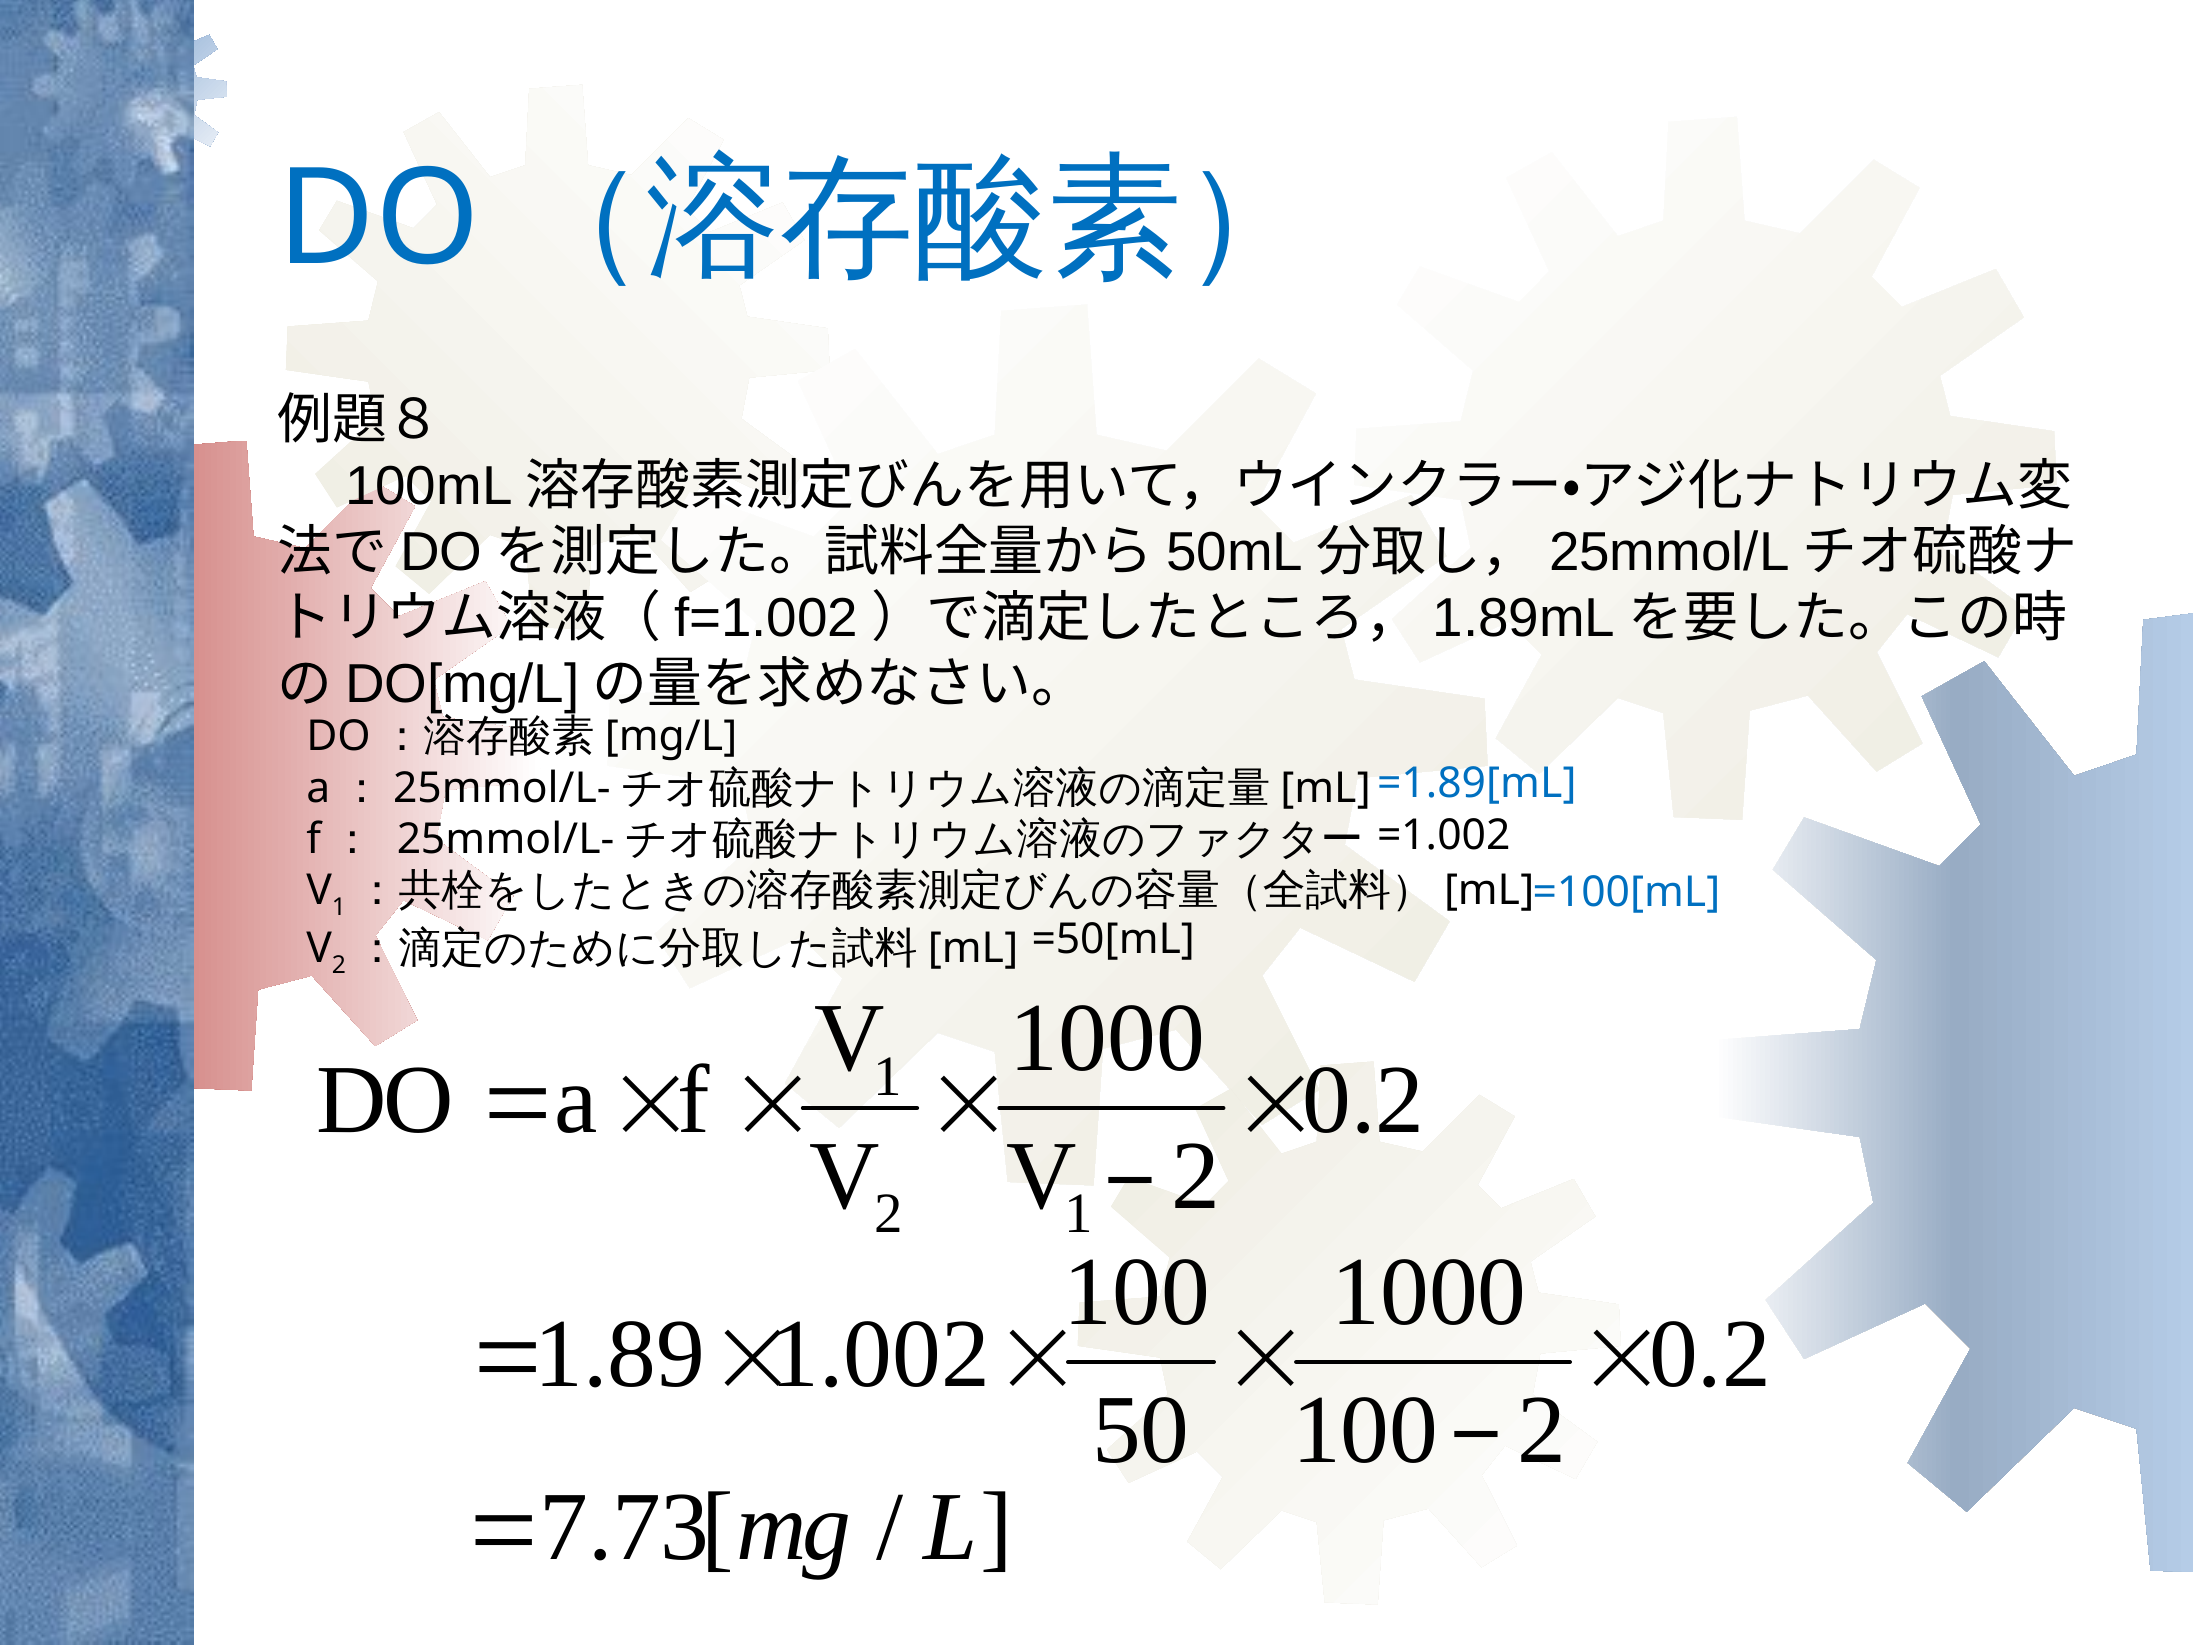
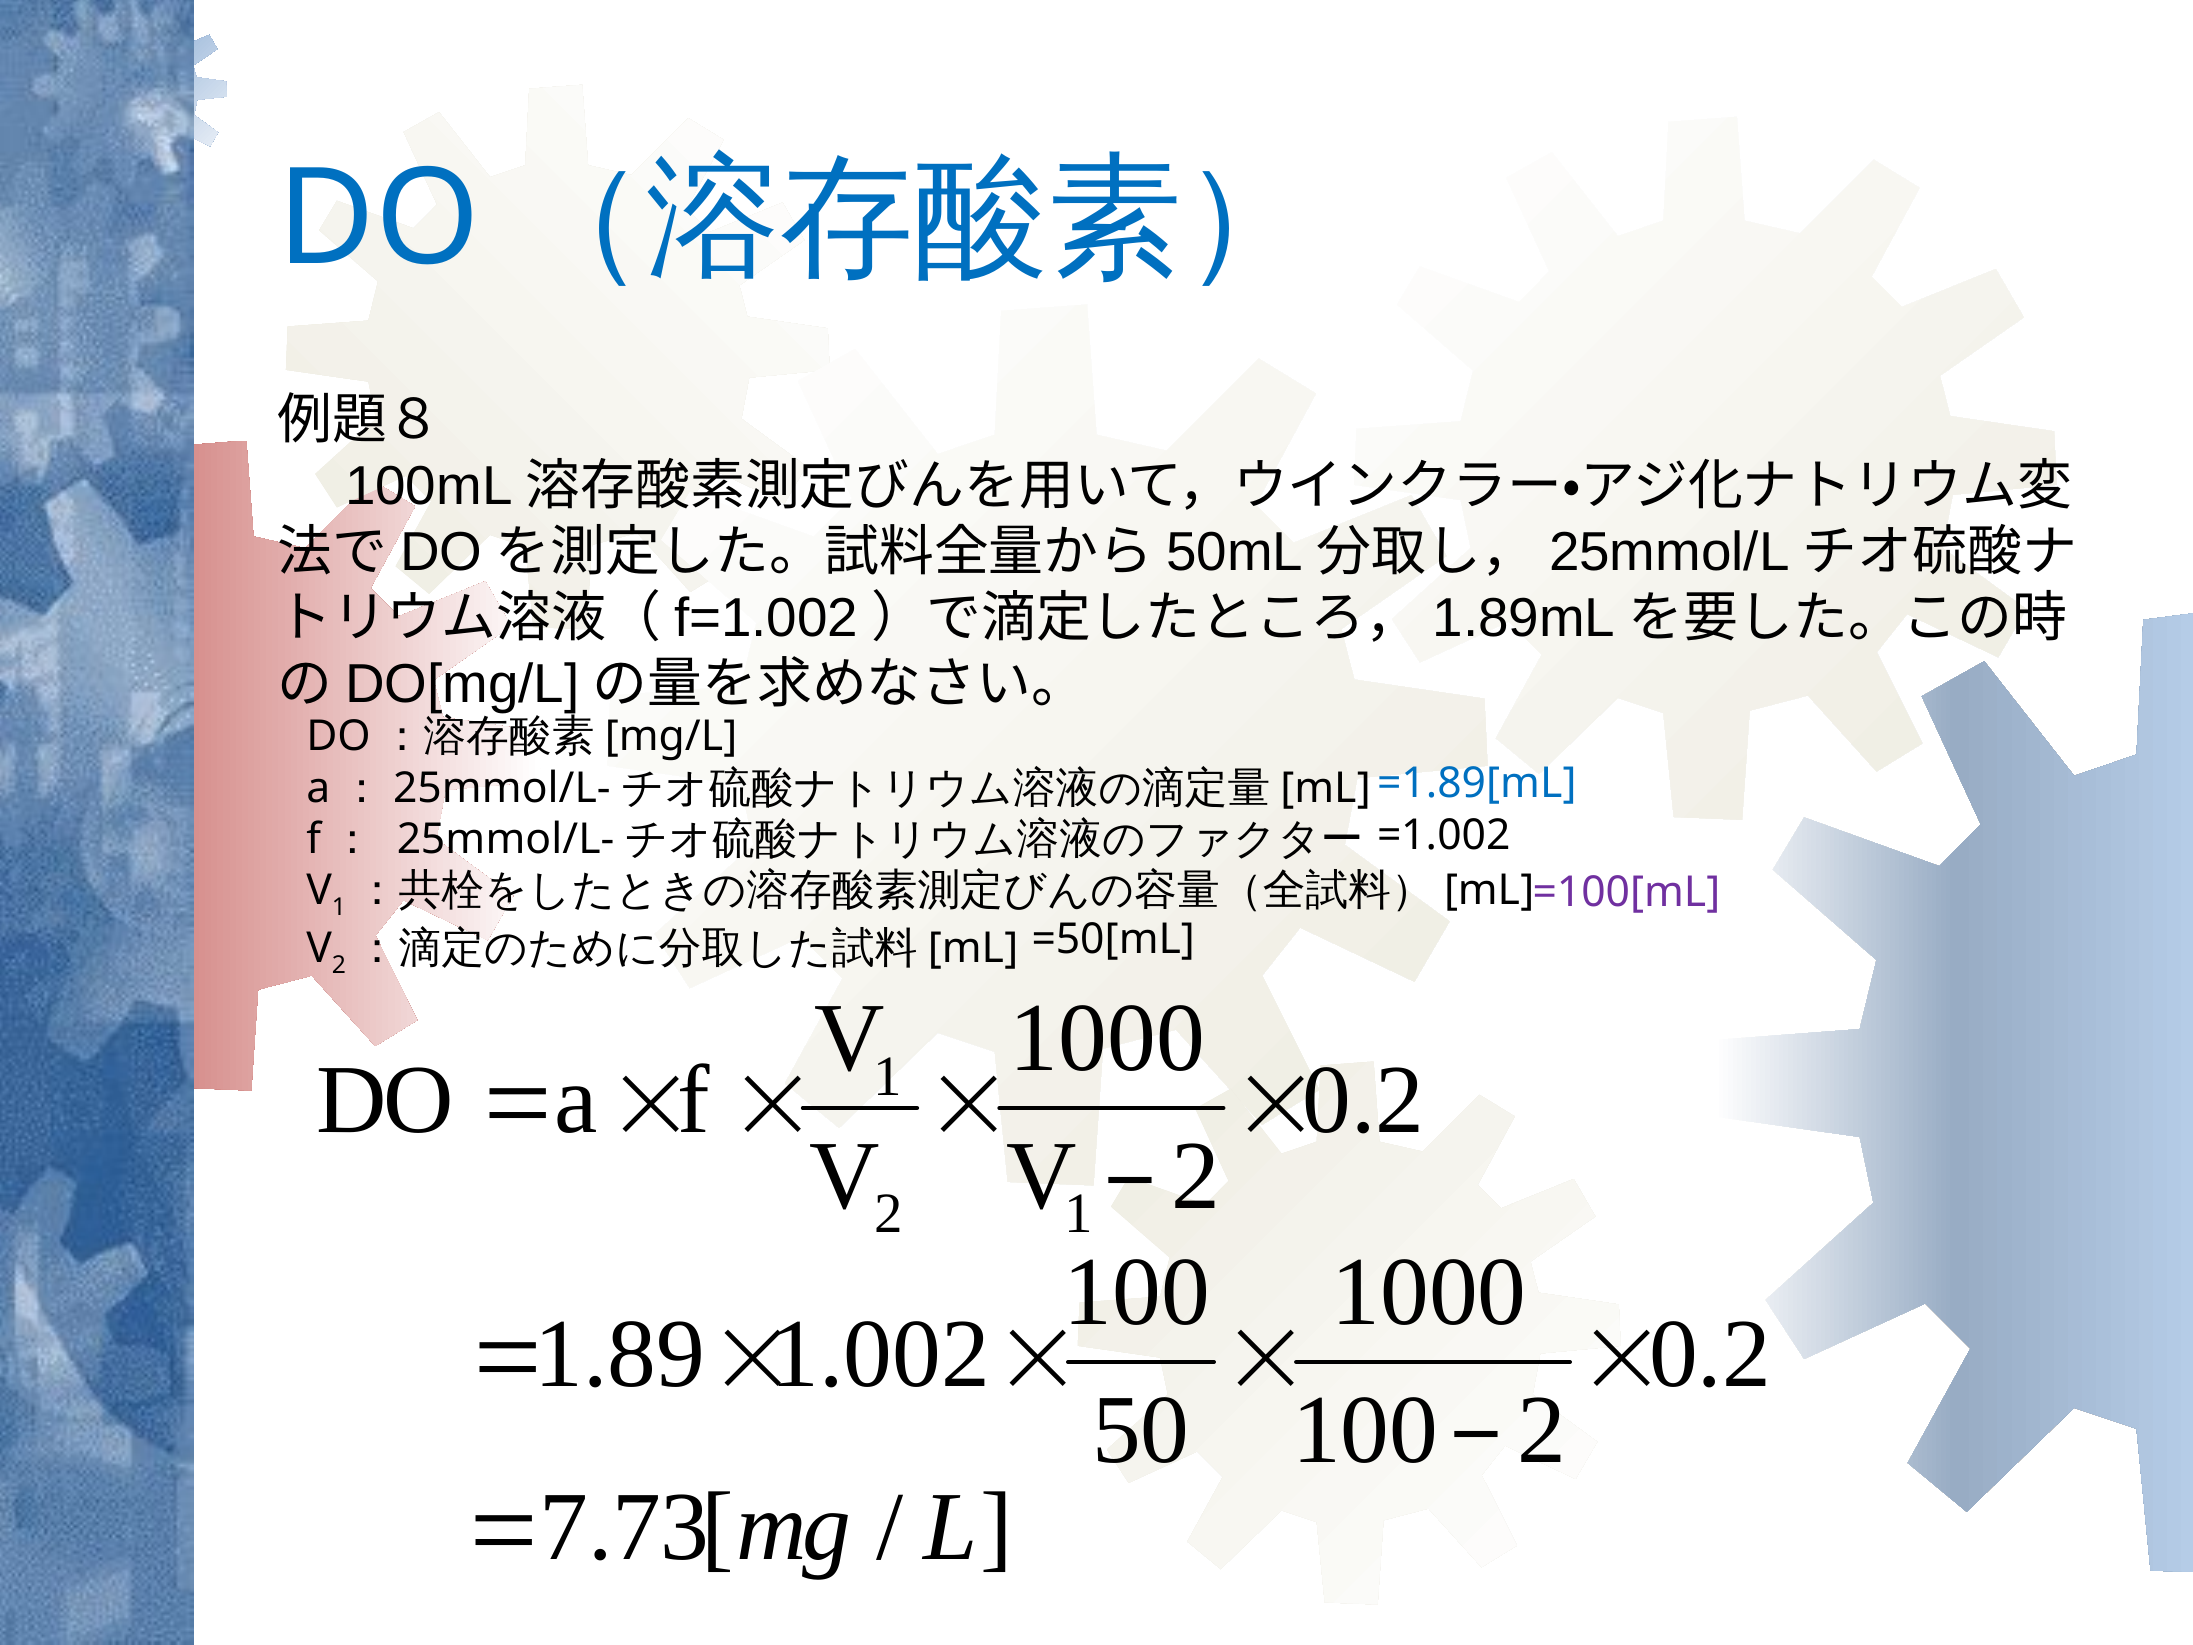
=100[mL colour: blue -> purple (1626, 892)
